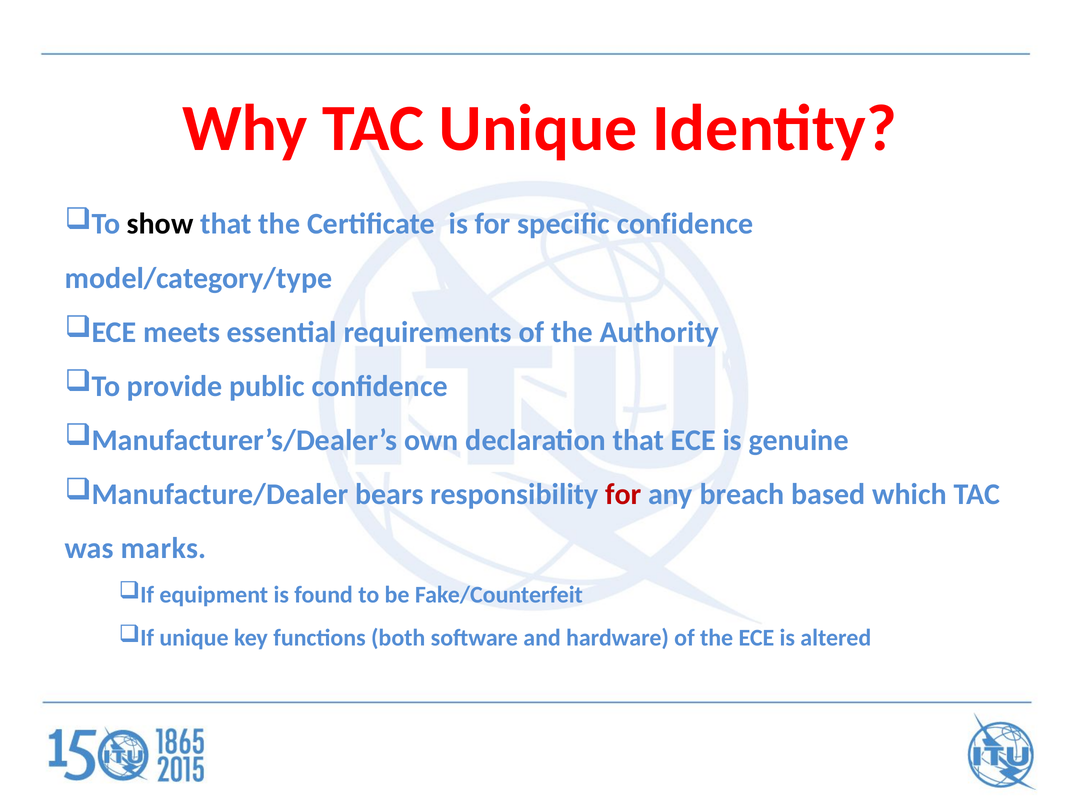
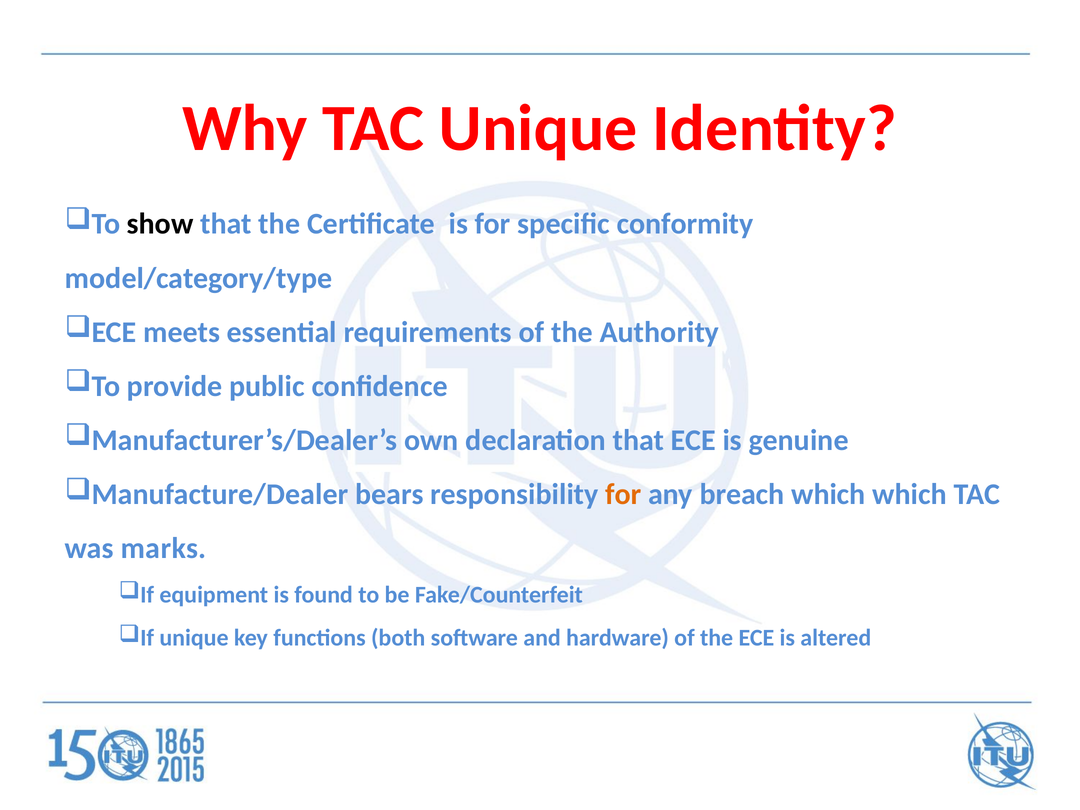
specific confidence: confidence -> conformity (685, 224)
for colour: red -> orange (623, 495)
breach based: based -> which (828, 495)
